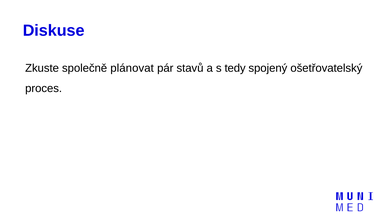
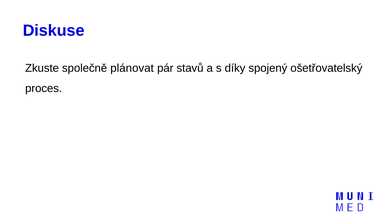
tedy: tedy -> díky (235, 68)
